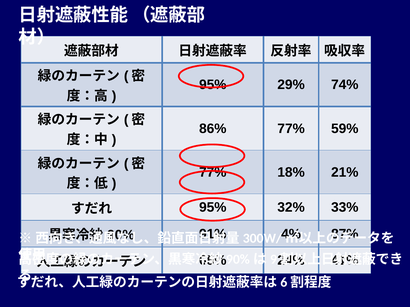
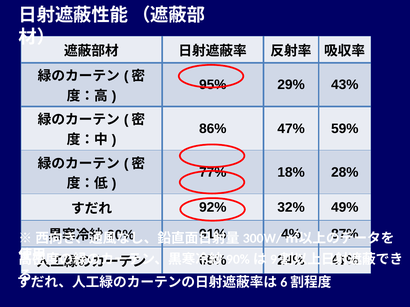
74%: 74% -> 43% (345, 85)
86% 77%: 77% -> 47% (291, 129)
21%: 21% -> 28% (345, 172)
95%: 95% -> 92% (213, 208)
33%: 33% -> 49% (345, 208)
